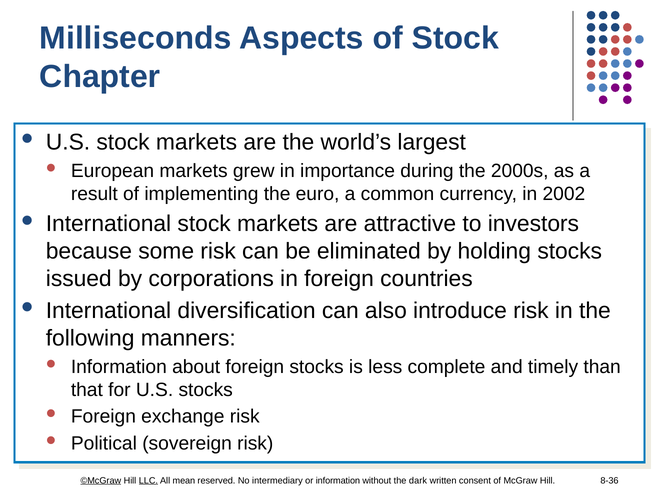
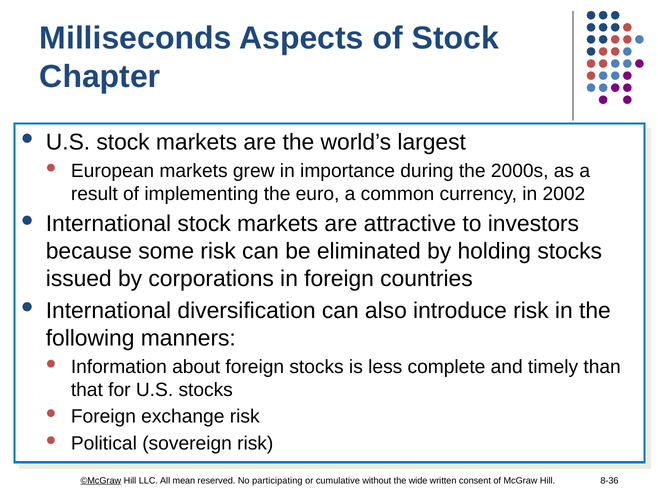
LLC underline: present -> none (148, 481)
intermediary: intermediary -> participating (277, 481)
or information: information -> cumulative (338, 481)
dark: dark -> wide (418, 481)
